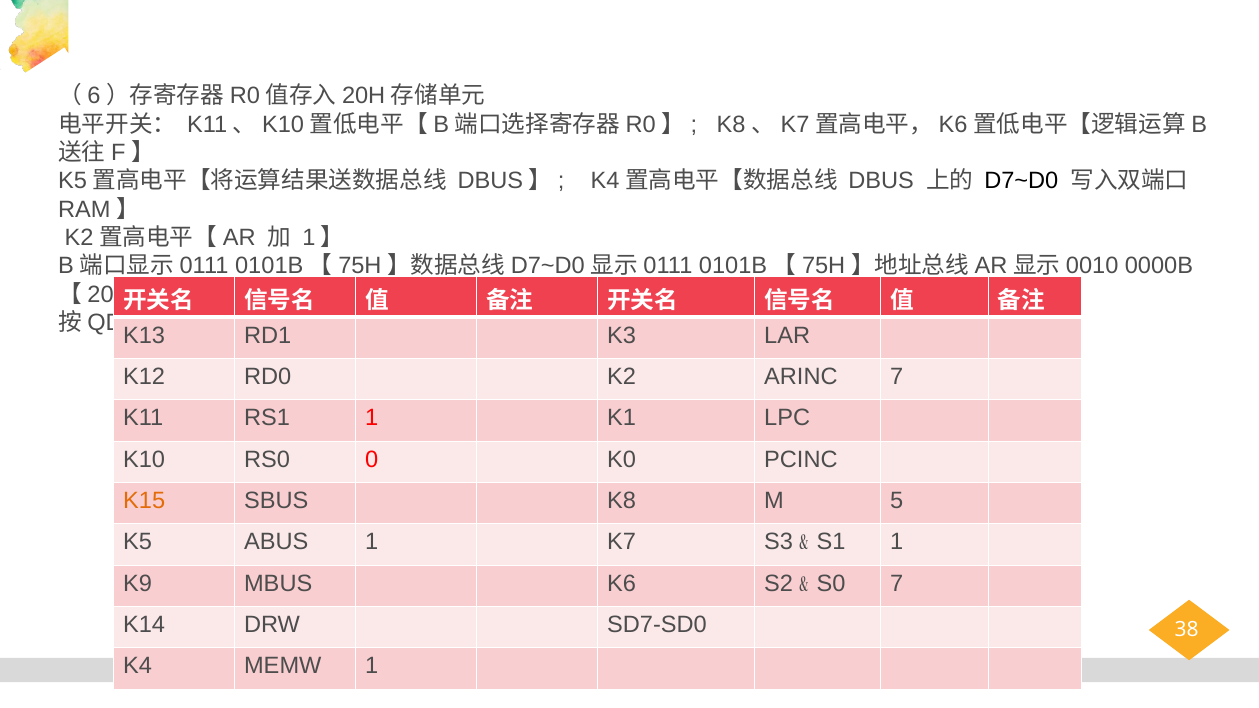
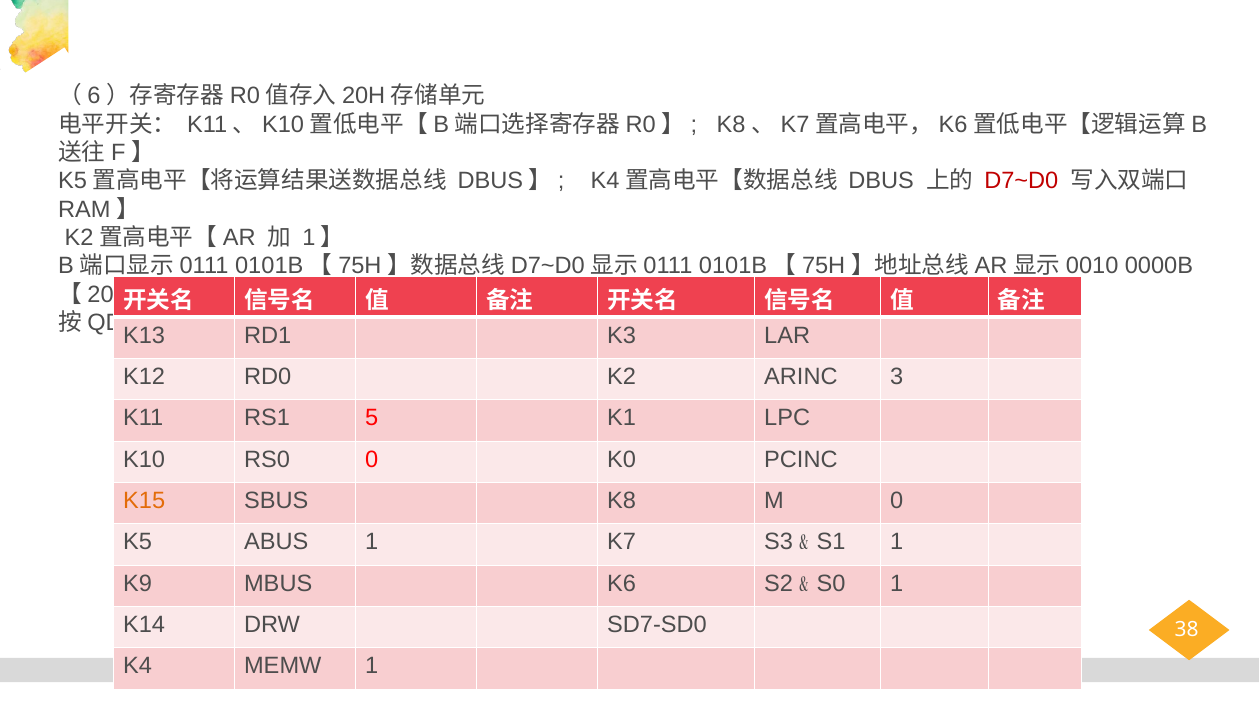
D7~D0 colour: black -> red (1021, 181)
ARINC 7: 7 -> 3 (897, 377)
RS1 1: 1 -> 5 (372, 418)
M 5: 5 -> 0 (897, 501)
7: 7 -> 1 (897, 584)
